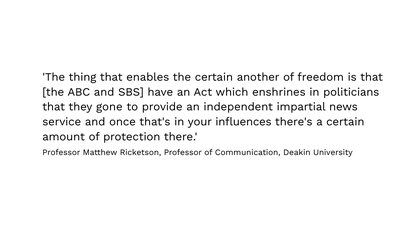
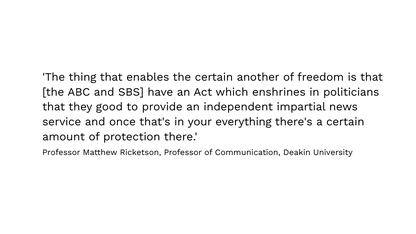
gone: gone -> good (109, 107)
influences: influences -> everything (244, 122)
